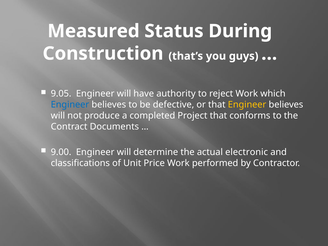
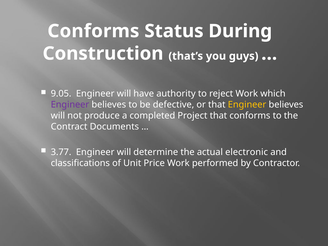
Measured: Measured -> Conforms (93, 31)
Engineer colour: blue -> purple (70, 105)
9.00: 9.00 -> 3.77 (61, 152)
